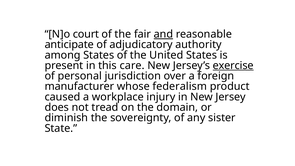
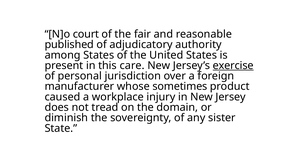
and underline: present -> none (163, 34)
anticipate: anticipate -> published (69, 45)
federalism: federalism -> sometimes (180, 86)
